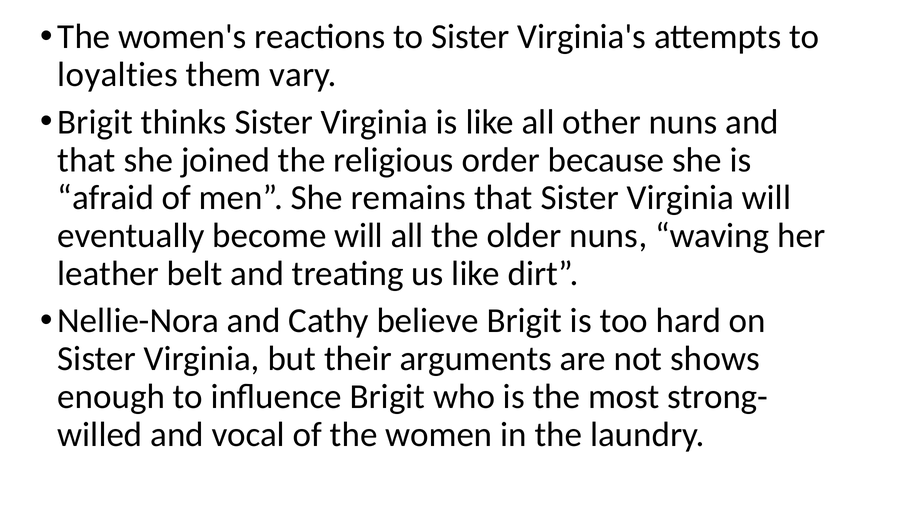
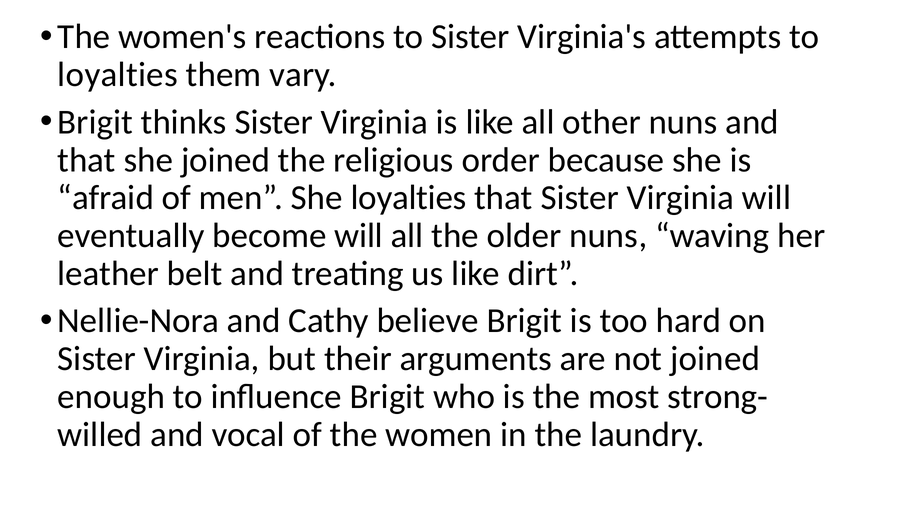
She remains: remains -> loyalties (409, 198)
not shows: shows -> joined (715, 359)
